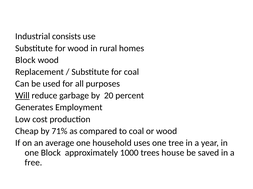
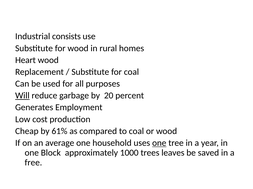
Block: Block -> Heart (25, 60)
71%: 71% -> 61% (59, 132)
one underline: none -> present (159, 143)
house: house -> leaves (173, 153)
